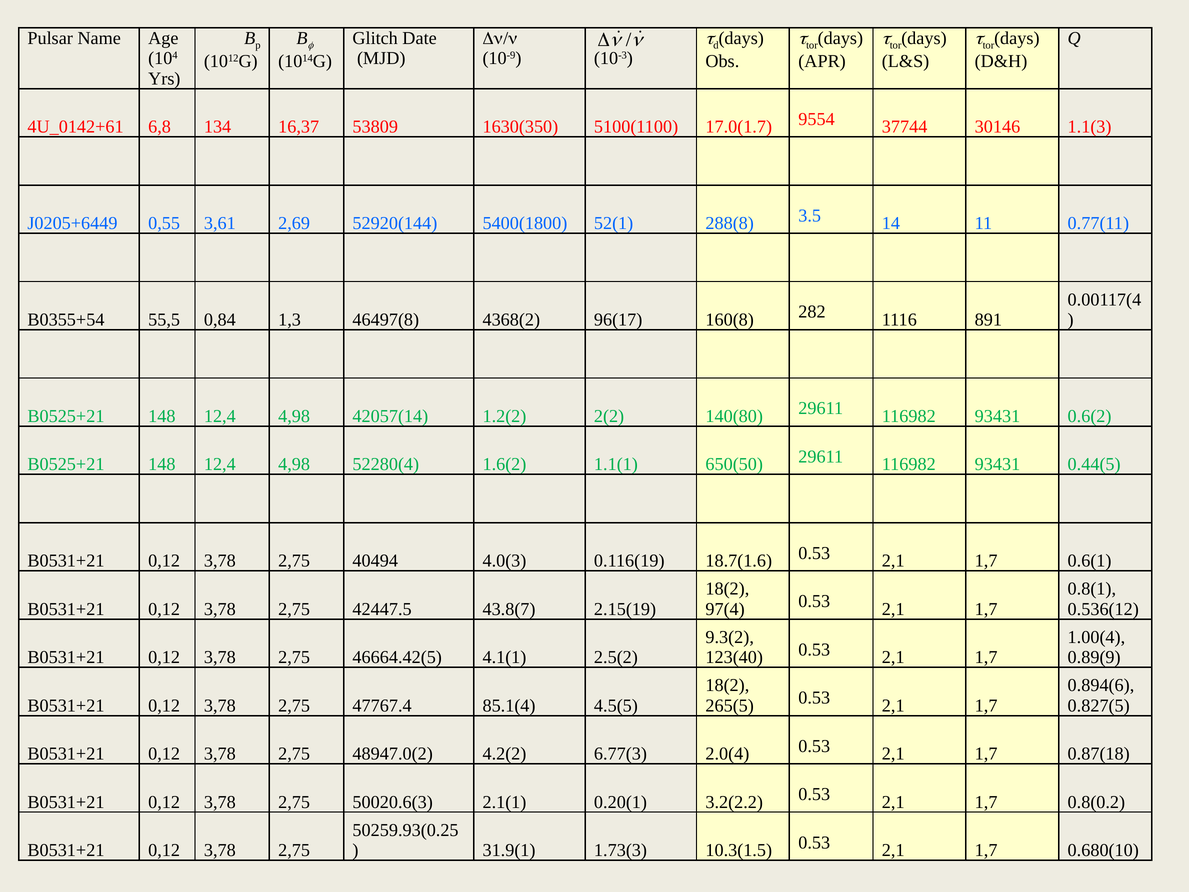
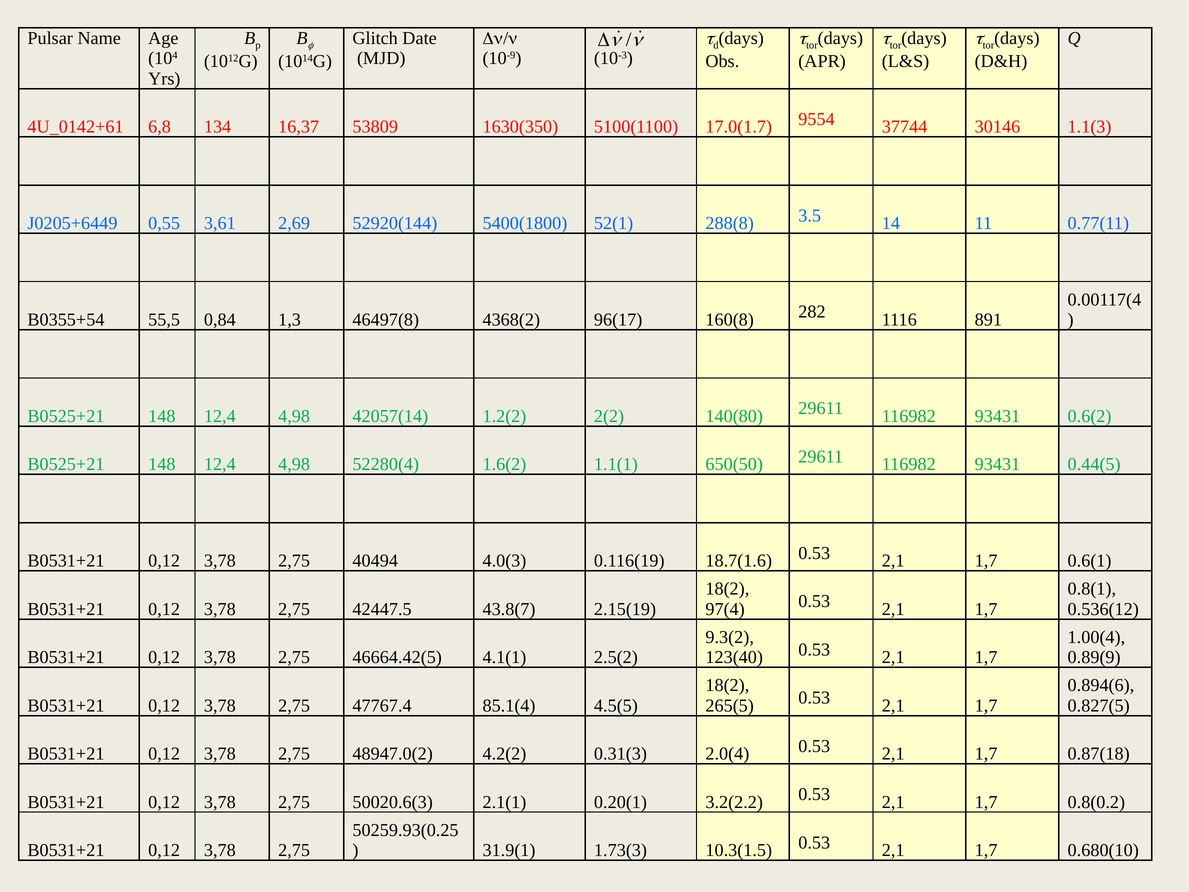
6.77(3: 6.77(3 -> 0.31(3 (620, 754)
